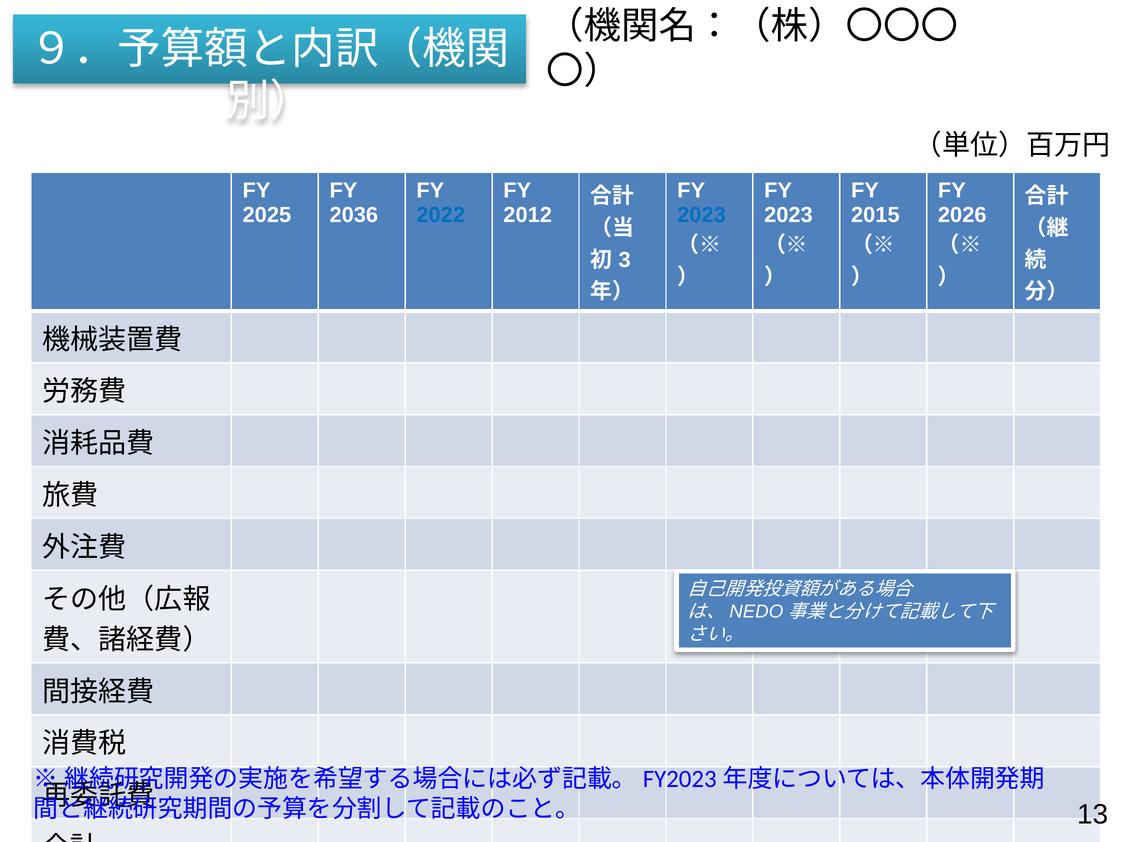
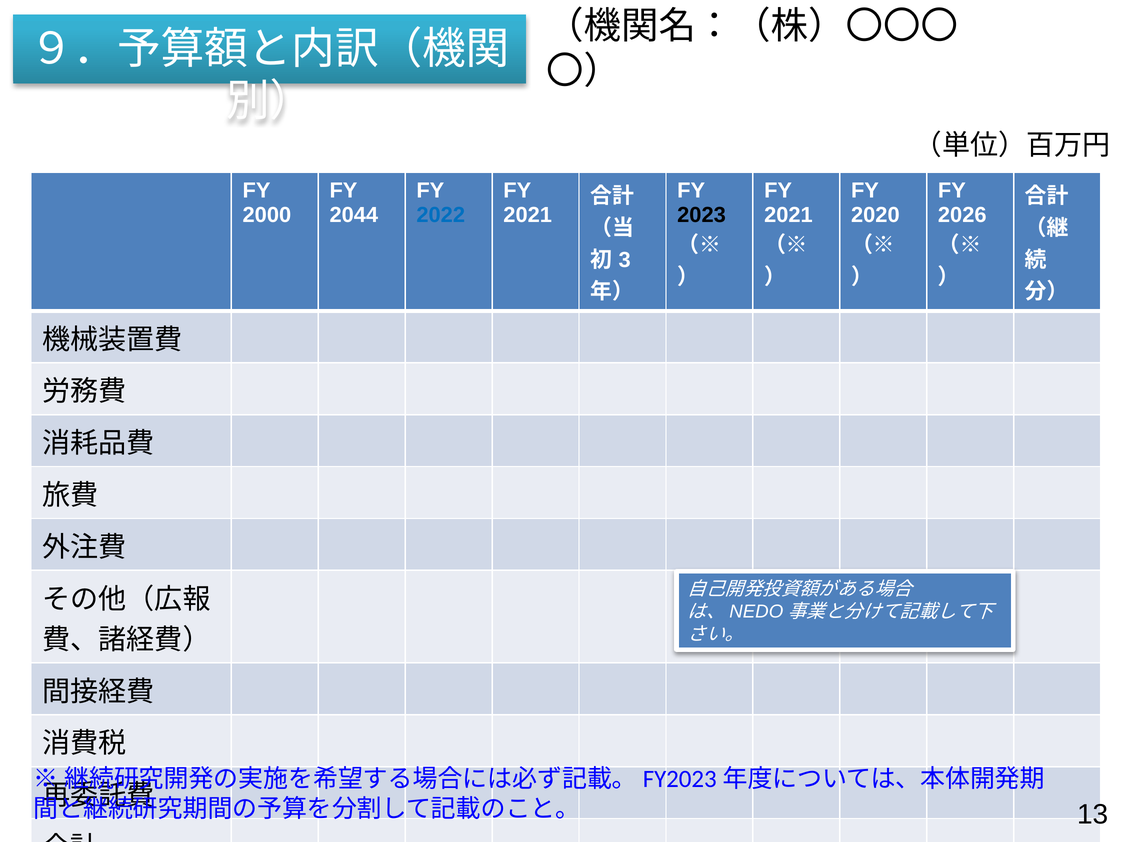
2025: 2025 -> 2000 (267, 215)
2036: 2036 -> 2044 (354, 215)
2012: 2012 -> 2021 (528, 215)
2023 colour: blue -> black (702, 215)
2023: 2023 -> 2021 (788, 215)
2015: 2015 -> 2020 (875, 215)
